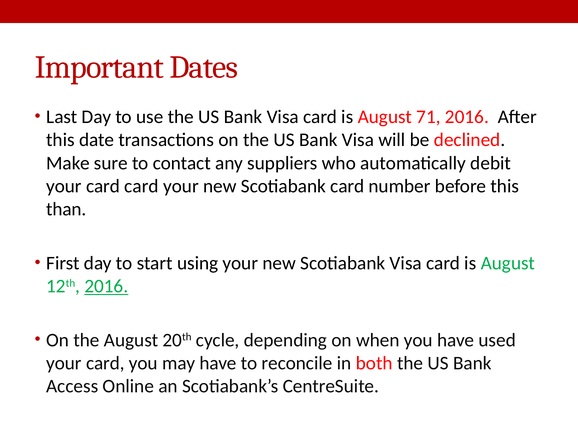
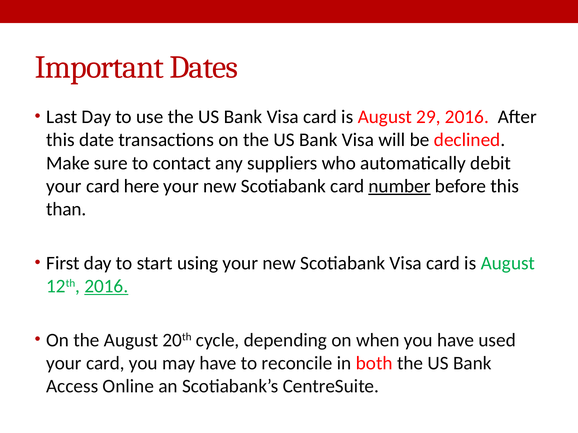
71: 71 -> 29 (428, 117)
card card: card -> here (142, 186)
number underline: none -> present (400, 186)
